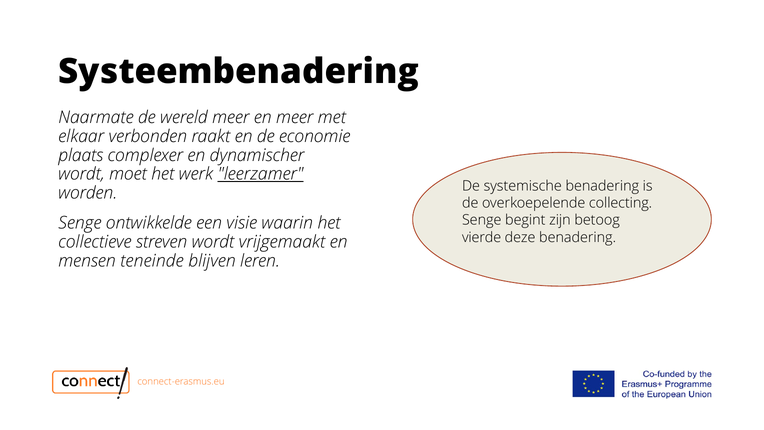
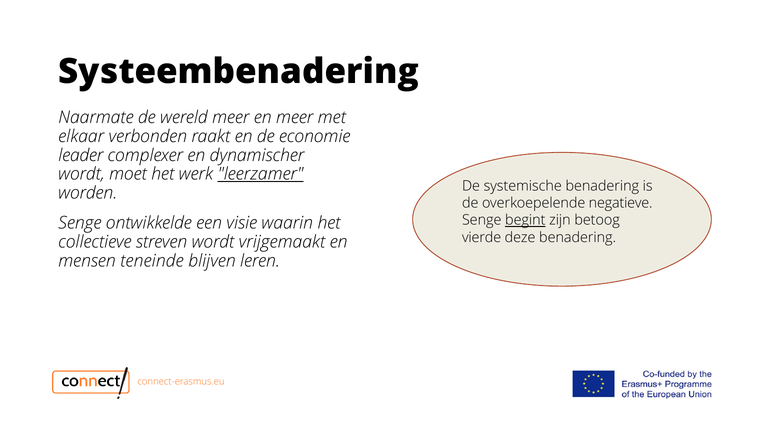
plaats: plaats -> leader (81, 155)
collecting: collecting -> negatieve (621, 203)
begint underline: none -> present (525, 220)
